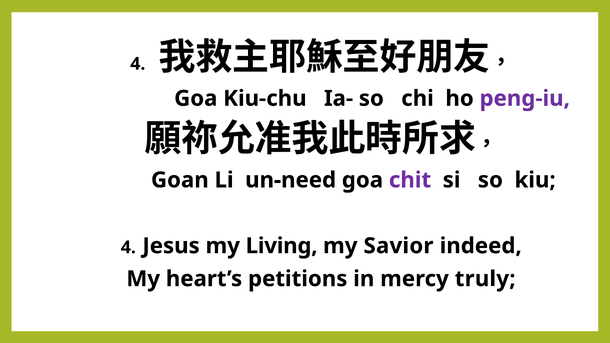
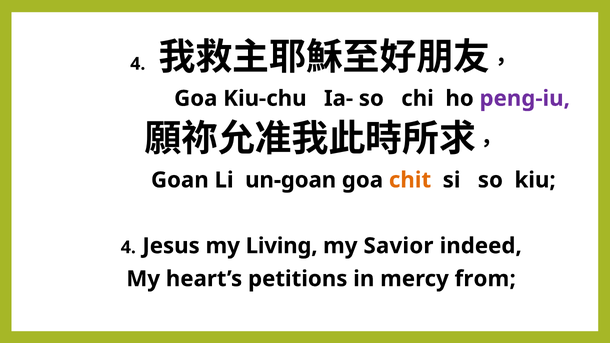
un-need: un-need -> un-goan (291, 180)
chit colour: purple -> orange (410, 180)
truly: truly -> from (485, 279)
